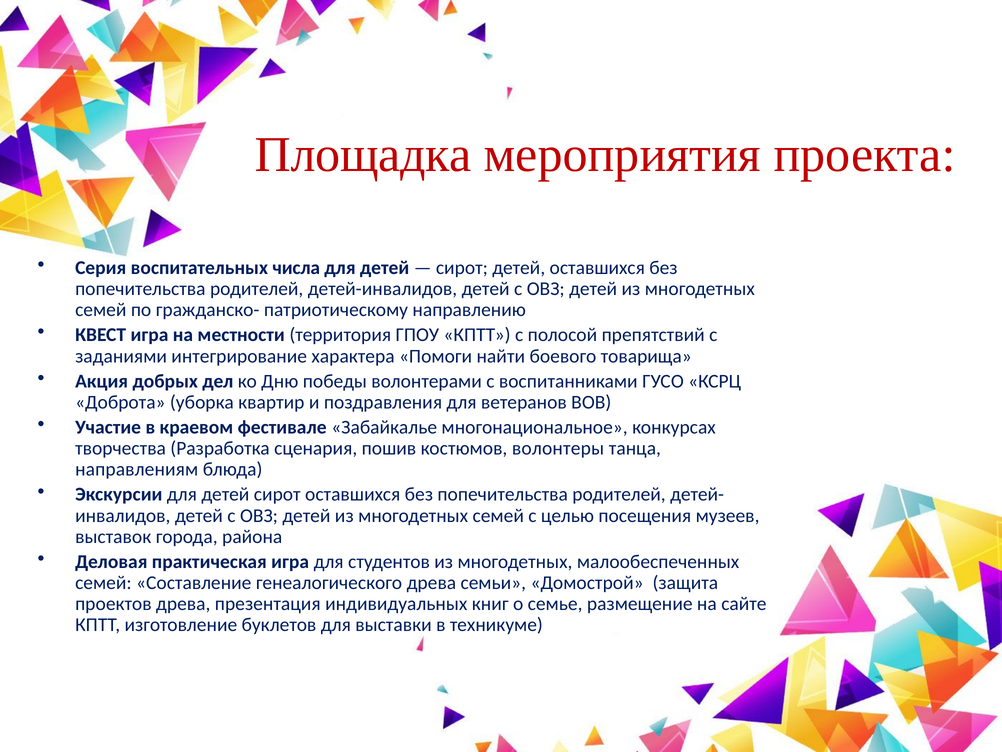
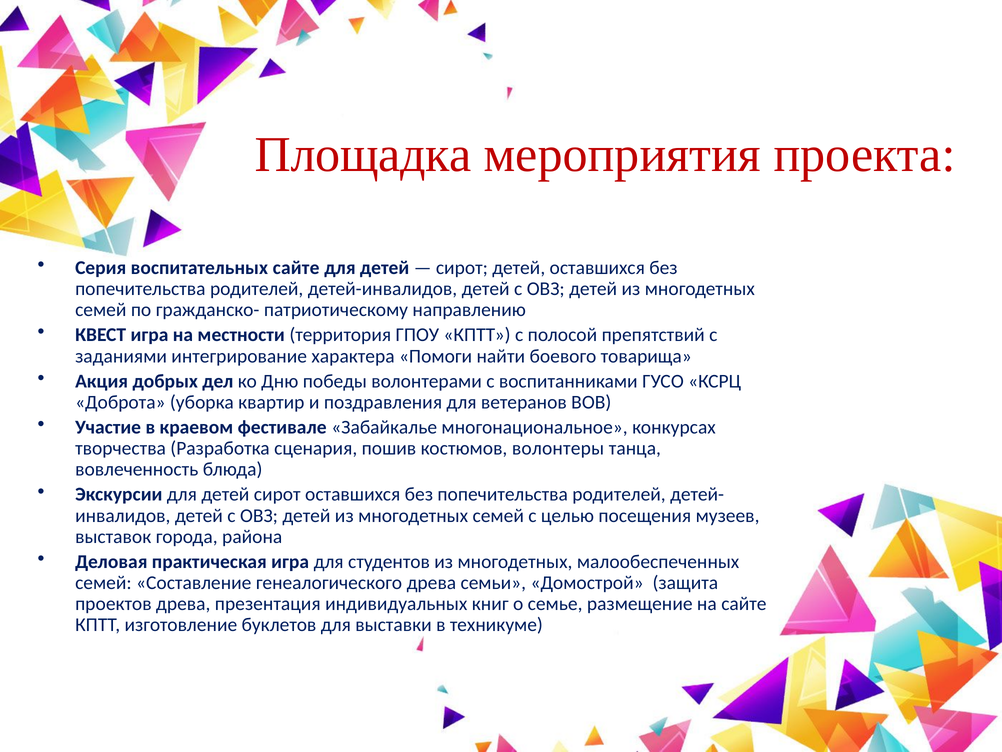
воспитательных числа: числа -> сайте (296, 268)
направлениям: направлениям -> вовлеченность (137, 469)
